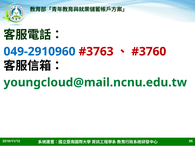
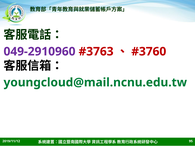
049-2910960 colour: blue -> purple (40, 52)
